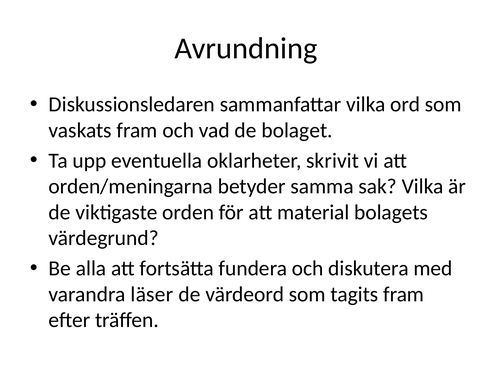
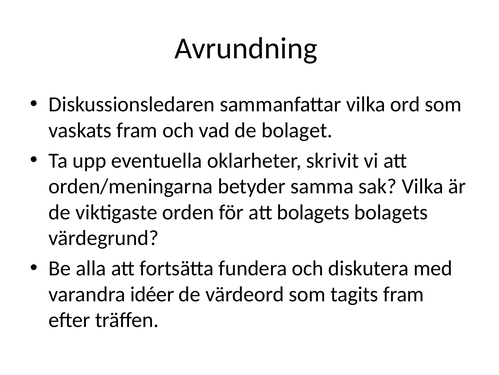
att material: material -> bolagets (313, 212)
läser: läser -> idéer (152, 294)
